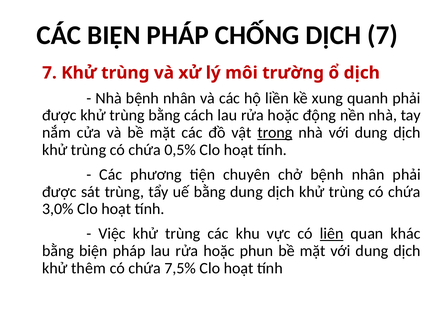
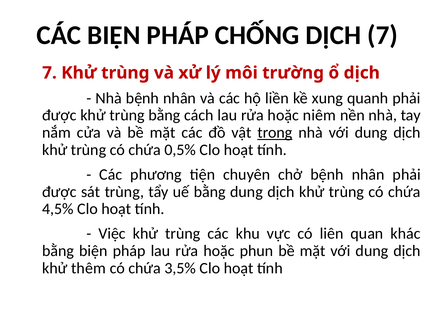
động: động -> niêm (319, 115)
3,0%: 3,0% -> 4,5% (58, 209)
liên underline: present -> none (332, 233)
7,5%: 7,5% -> 3,5% (180, 268)
